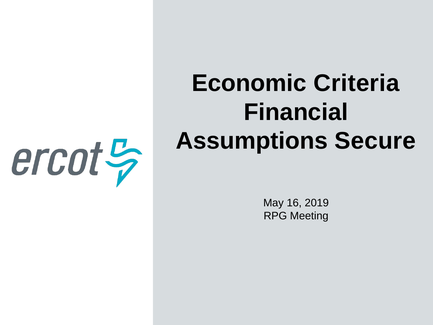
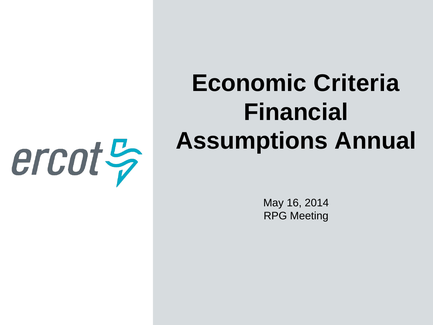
Secure: Secure -> Annual (375, 141)
2019: 2019 -> 2014 (317, 203)
